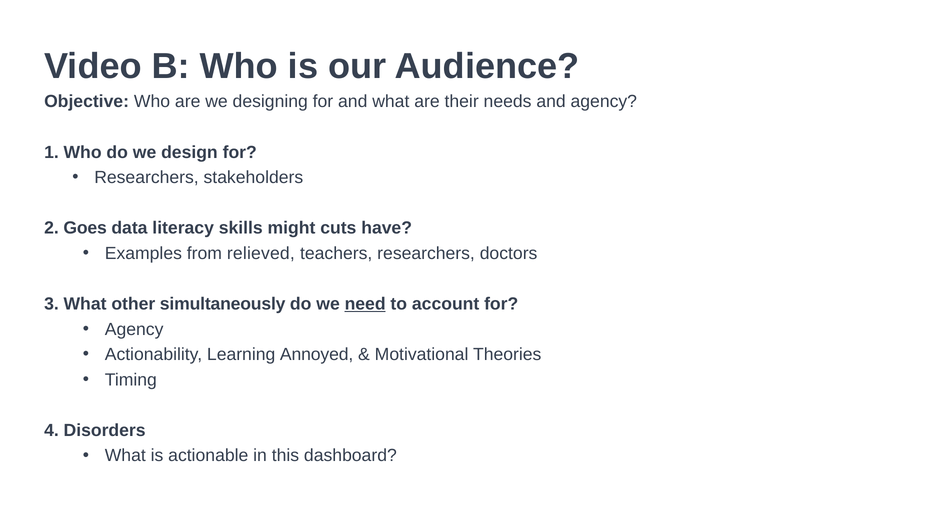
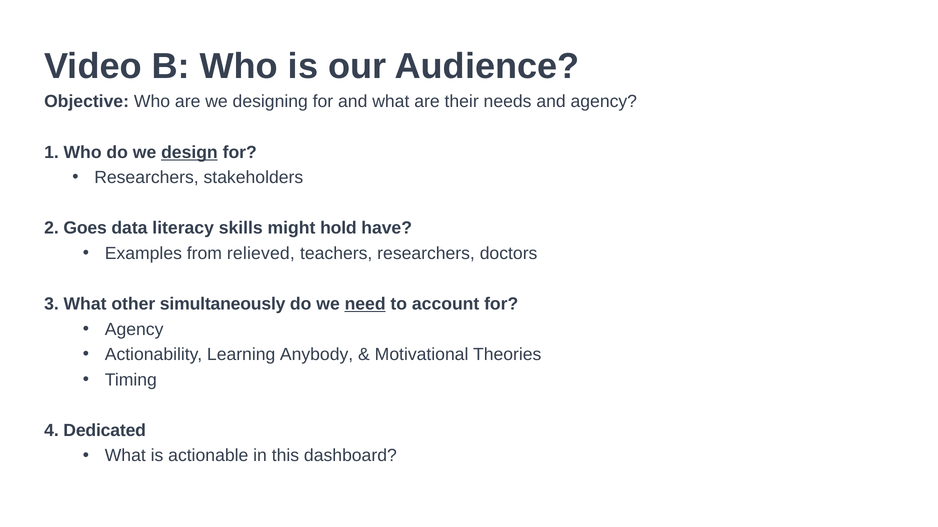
design underline: none -> present (189, 152)
cuts: cuts -> hold (338, 228)
Annoyed: Annoyed -> Anybody (317, 355)
Disorders: Disorders -> Dedicated (105, 431)
